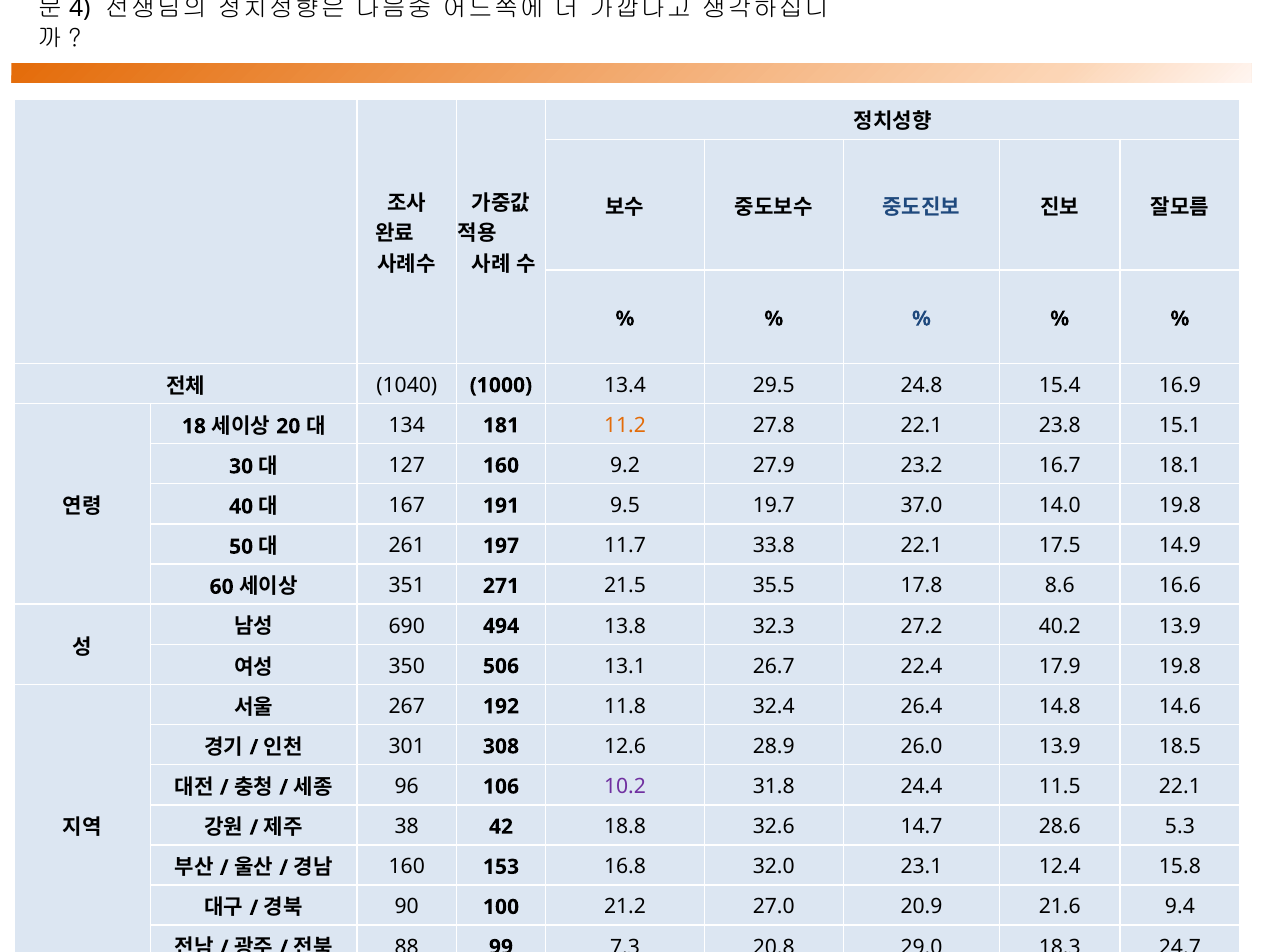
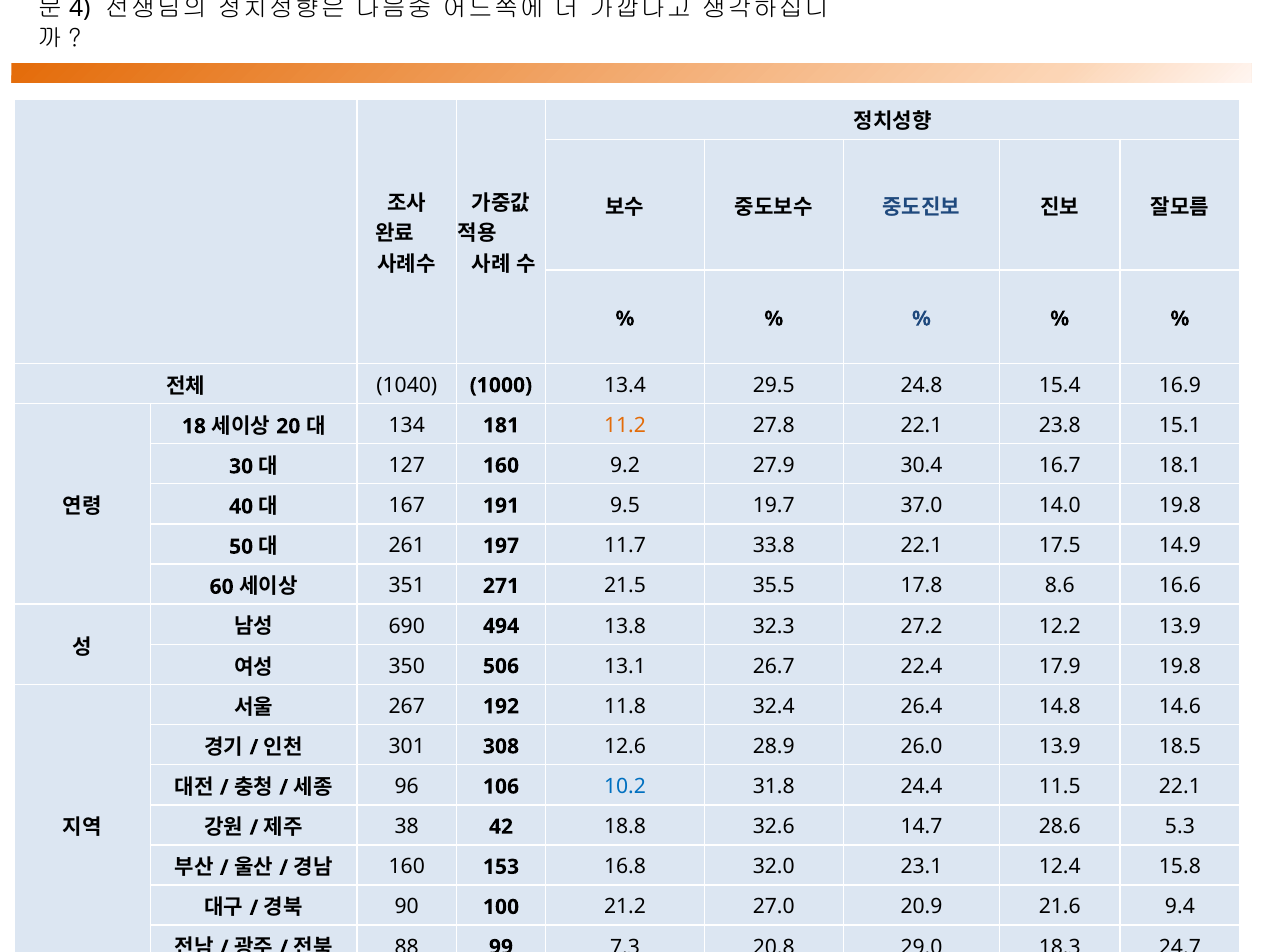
23.2: 23.2 -> 30.4 (921, 466)
40.2: 40.2 -> 12.2 (1060, 626)
10.2 colour: purple -> blue (625, 787)
